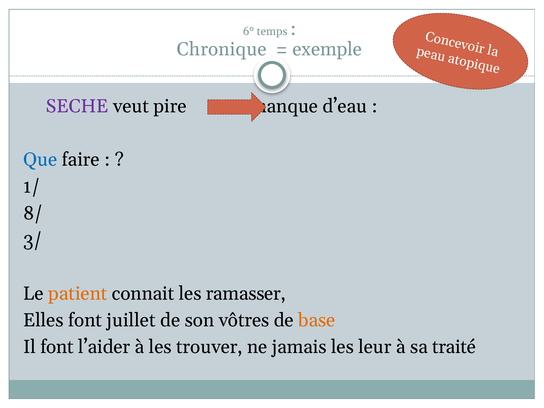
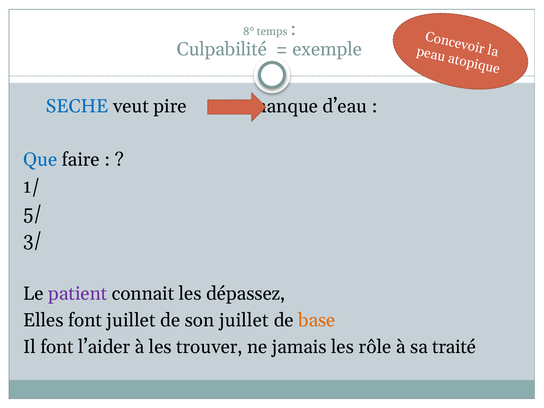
6°: 6° -> 8° (249, 31)
Chronique: Chronique -> Culpabilité (222, 49)
SECHE colour: purple -> blue (77, 106)
8/: 8/ -> 5/ (33, 213)
patient colour: orange -> purple (78, 293)
ramasser: ramasser -> dépassez (246, 293)
son vôtres: vôtres -> juillet (244, 320)
leur: leur -> rôle (375, 347)
